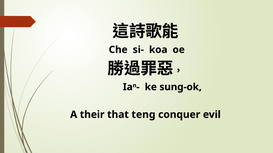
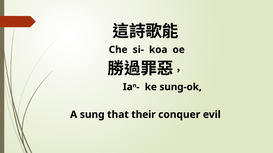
their: their -> sung (92, 115)
teng: teng -> their (144, 115)
